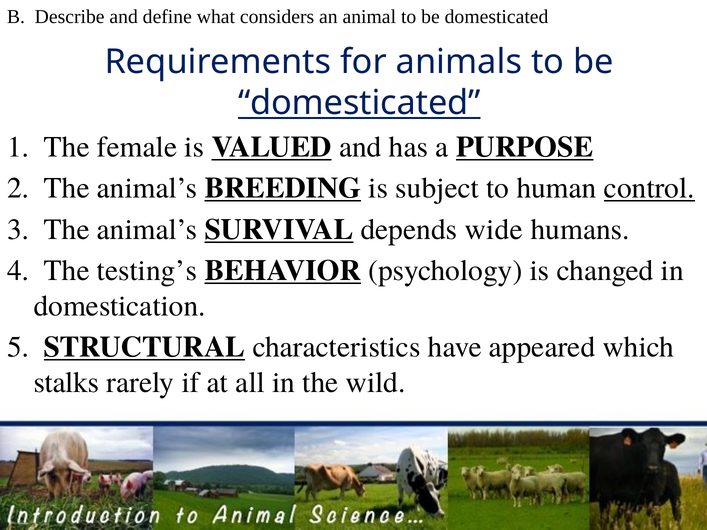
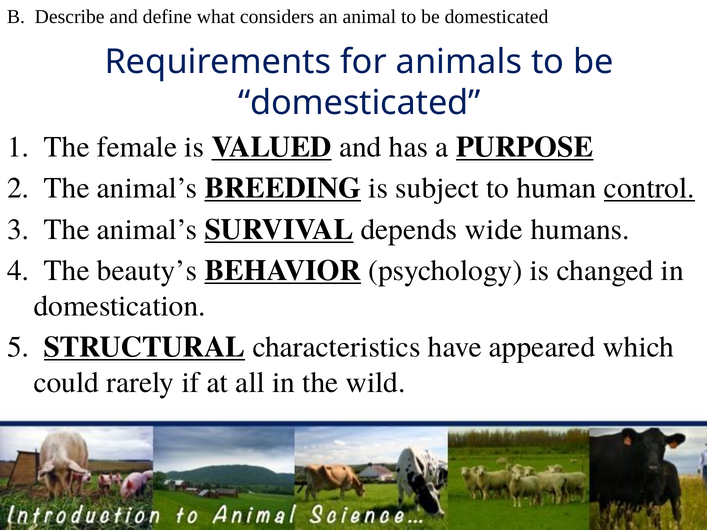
domesticated underline: present -> none (359, 103)
testing’s: testing’s -> beauty’s (147, 271)
stalks: stalks -> could (66, 383)
